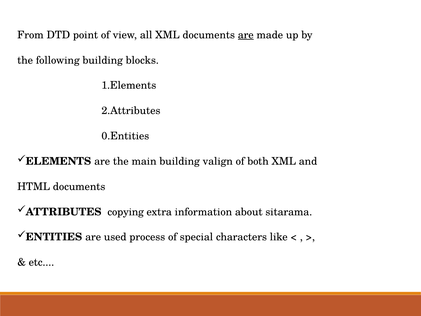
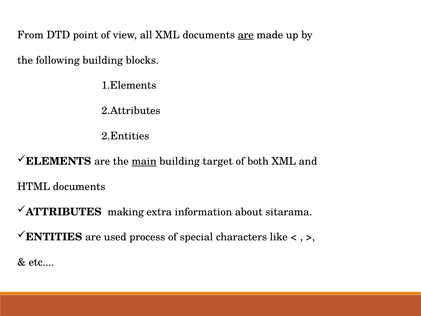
0.Entities: 0.Entities -> 2.Entities (125, 136)
main underline: none -> present (144, 161)
valign: valign -> target (218, 161)
copying: copying -> making (126, 212)
